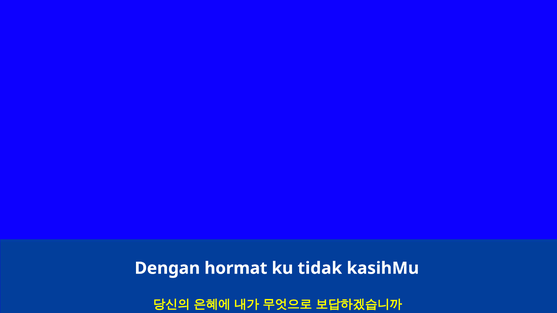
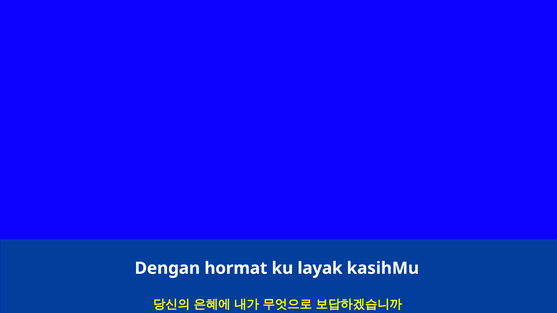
tidak: tidak -> layak (320, 268)
